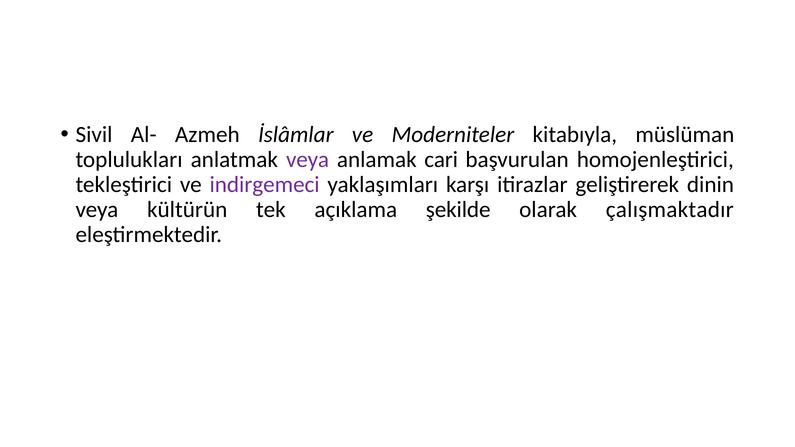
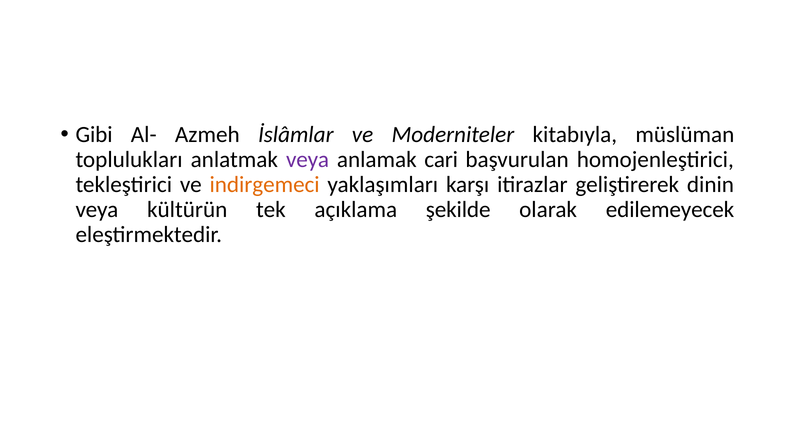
Sivil: Sivil -> Gibi (94, 134)
indirgemeci colour: purple -> orange (265, 185)
çalışmaktadır: çalışmaktadır -> edilemeyecek (670, 210)
